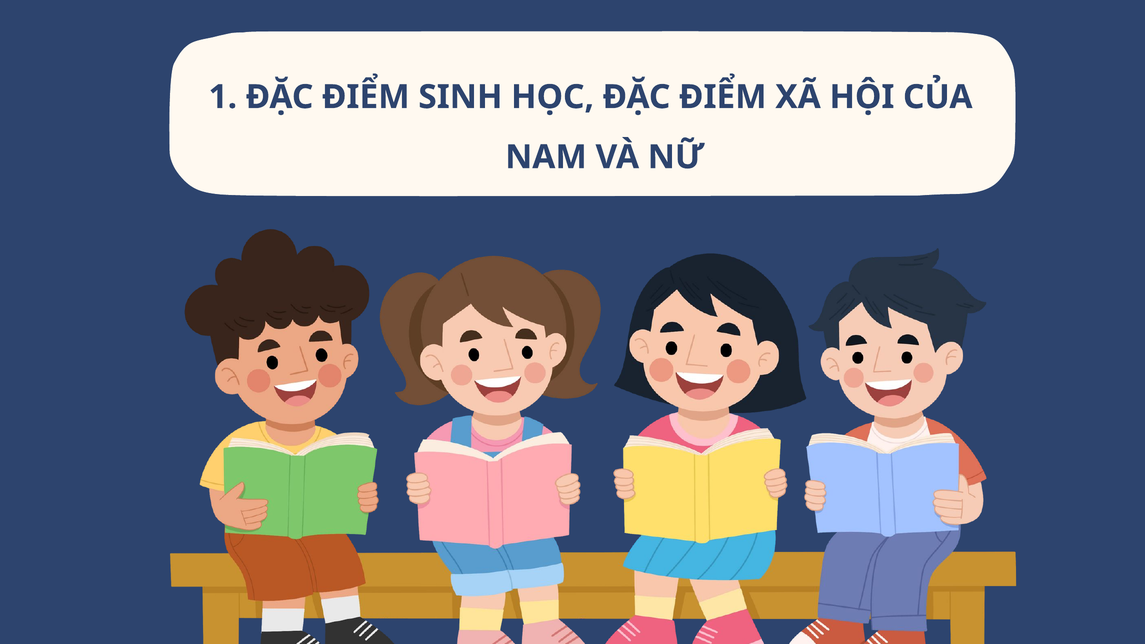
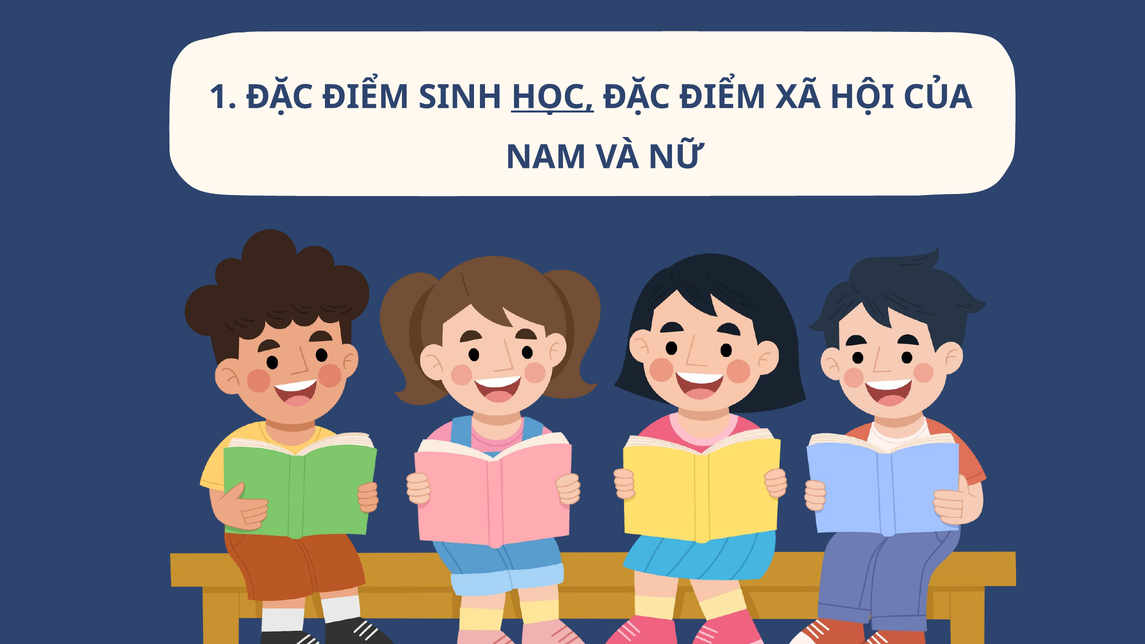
HỌC underline: none -> present (553, 97)
